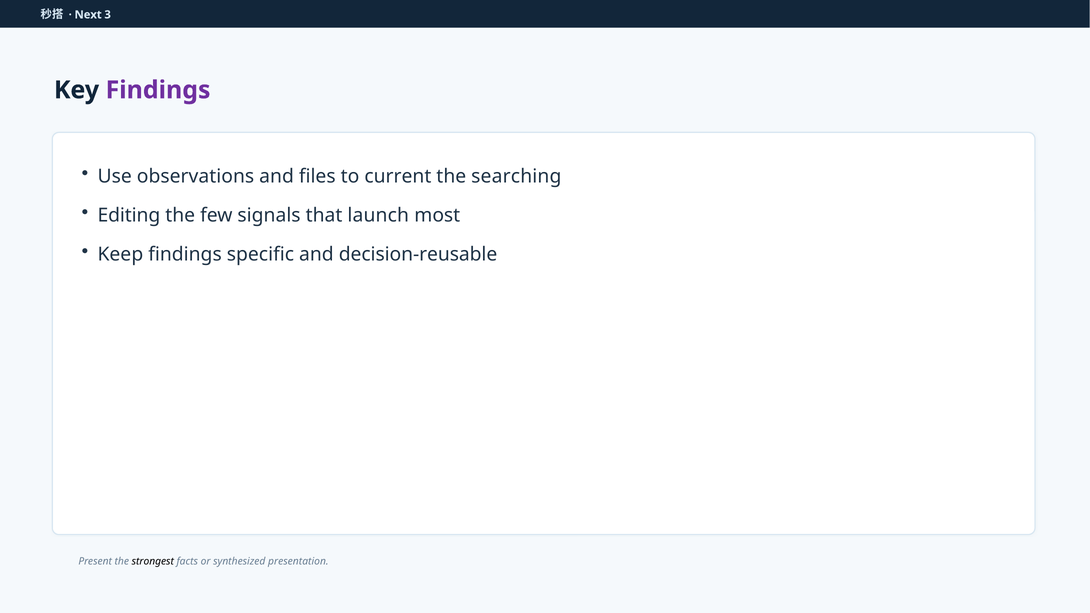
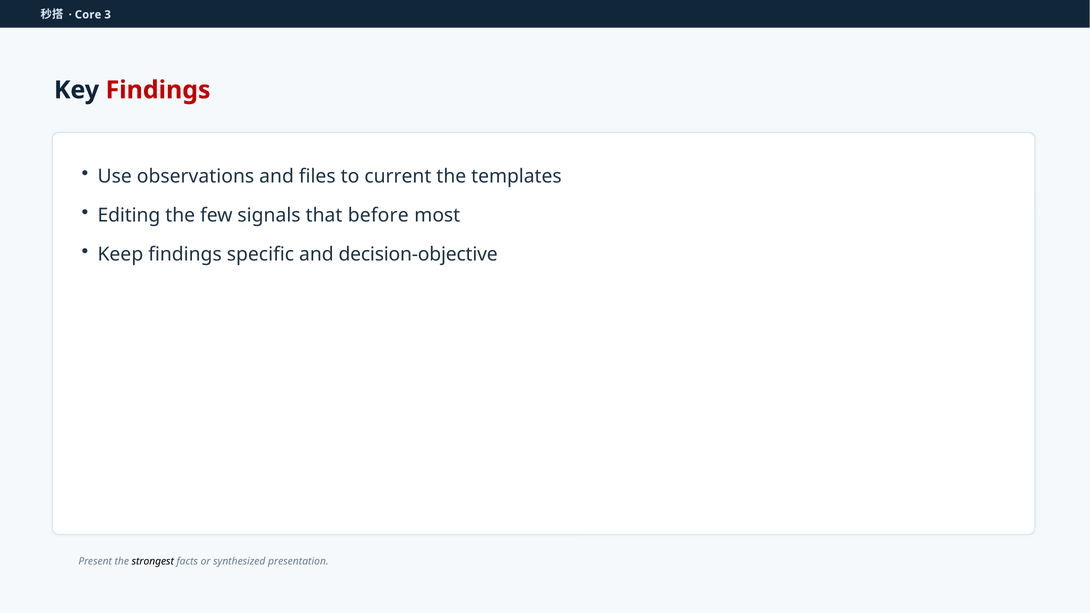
Next: Next -> Core (88, 15)
Findings colour: purple -> red (158, 90)
searching: searching -> templates (516, 176)
launch: launch -> before (378, 215)
decision-reusable: decision-reusable -> decision-objective (418, 255)
